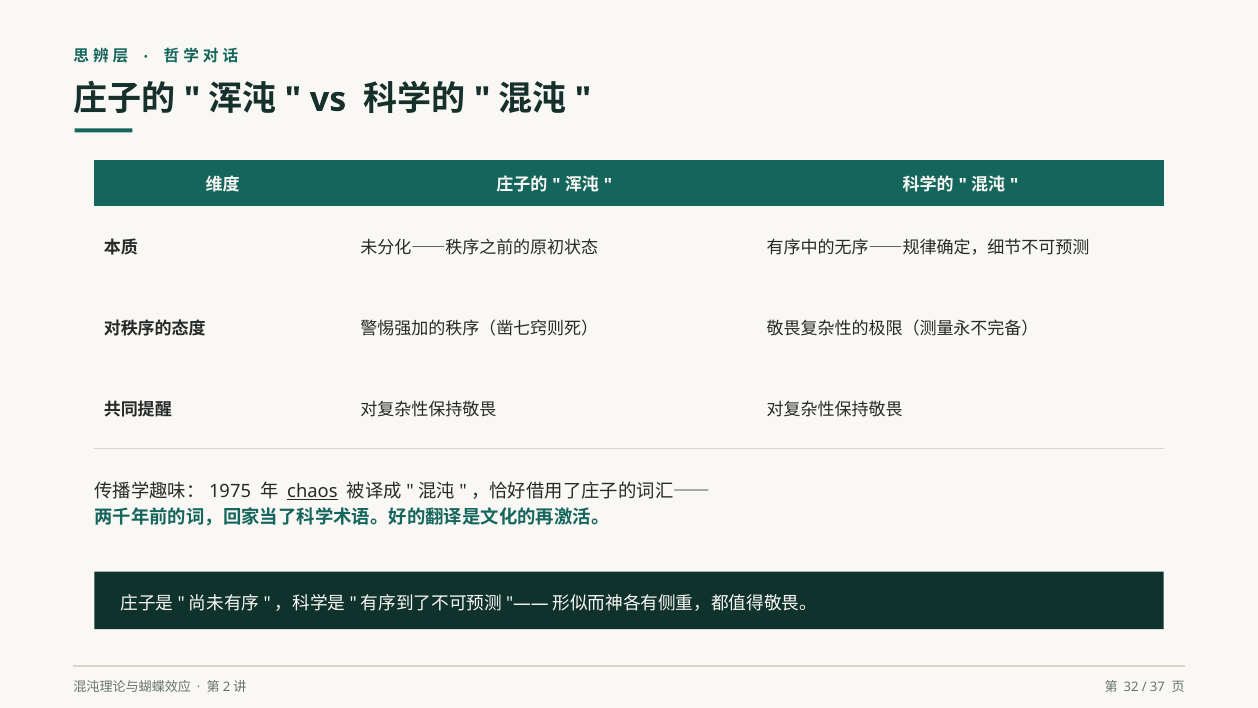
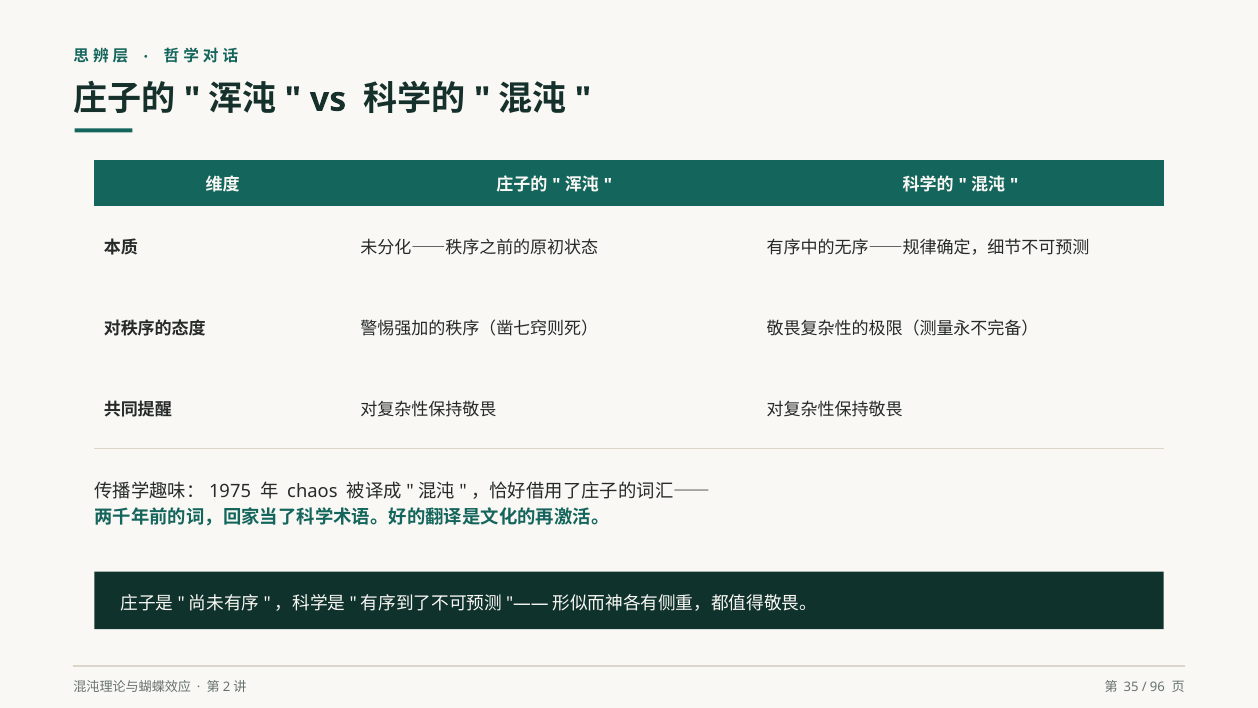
chaos underline: present -> none (312, 491)
32: 32 -> 35 (1131, 686)
37: 37 -> 96 (1157, 686)
